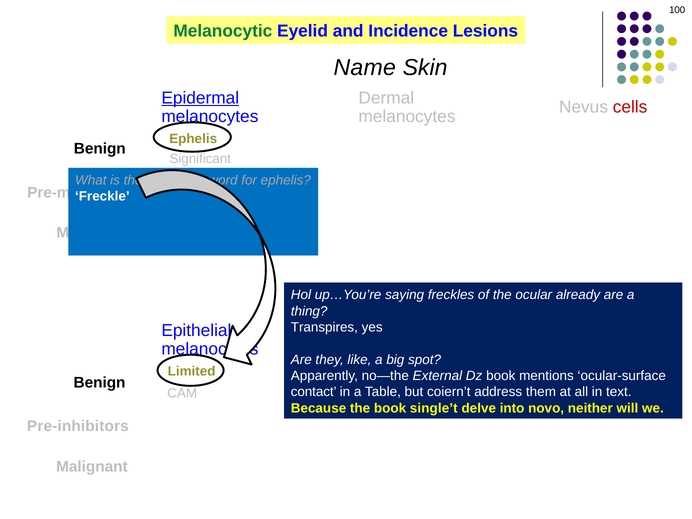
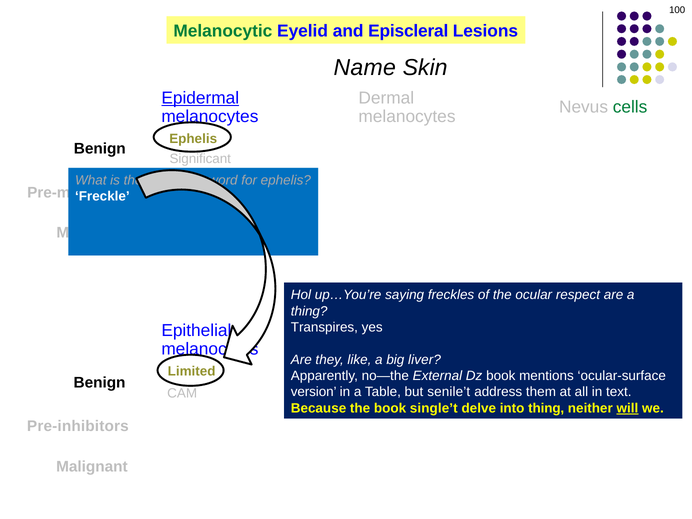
Incidence: Incidence -> Episcleral (408, 31)
cells colour: red -> green (630, 107)
already: already -> respect (578, 295)
spot: spot -> liver (424, 360)
contact: contact -> version (314, 392)
coiern’t: coiern’t -> senile’t (449, 392)
into novo: novo -> thing (546, 408)
will underline: none -> present (627, 408)
